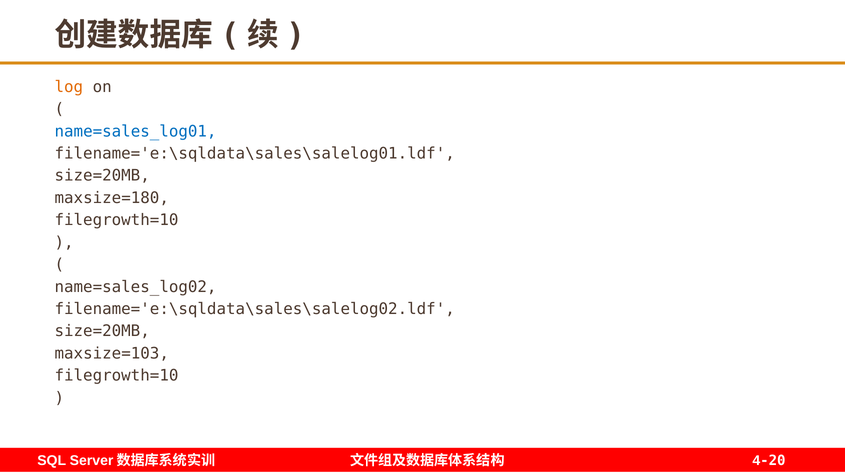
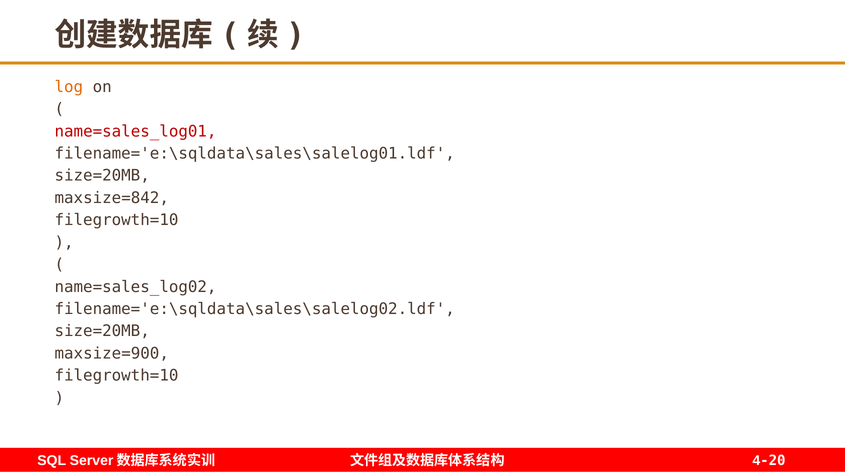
name=sales_log01 colour: blue -> red (136, 131)
maxsize=180: maxsize=180 -> maxsize=842 (112, 198)
maxsize=103: maxsize=103 -> maxsize=900 (112, 353)
